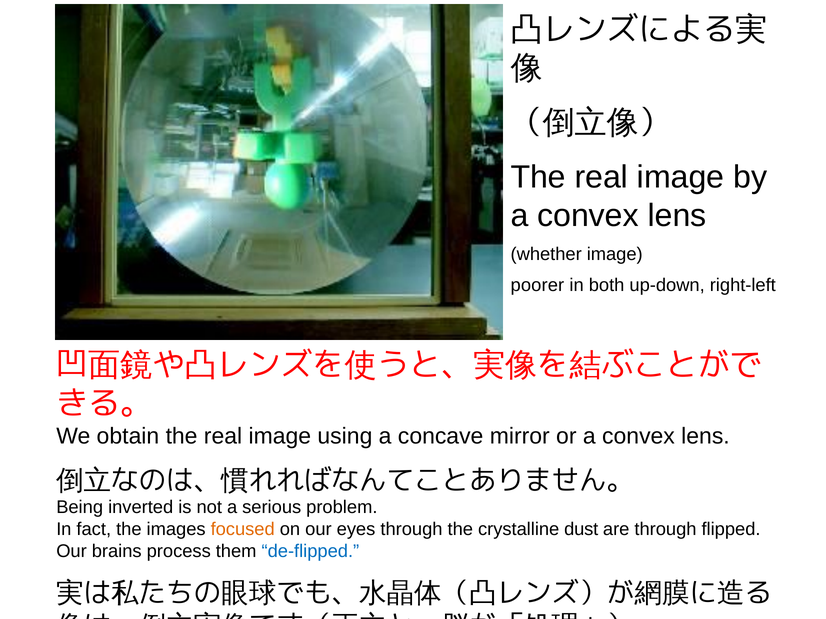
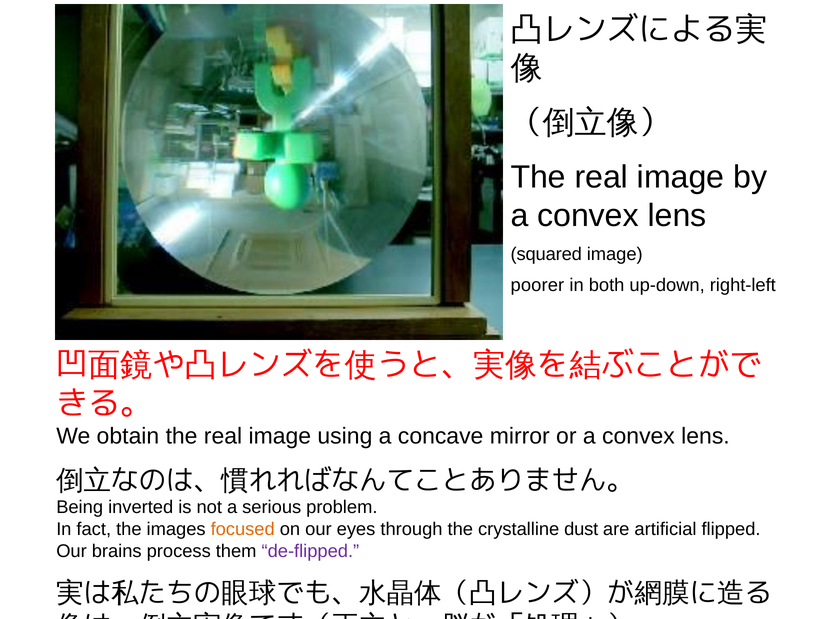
whether: whether -> squared (546, 254)
are through: through -> artificial (666, 530)
de-flipped colour: blue -> purple (310, 552)
